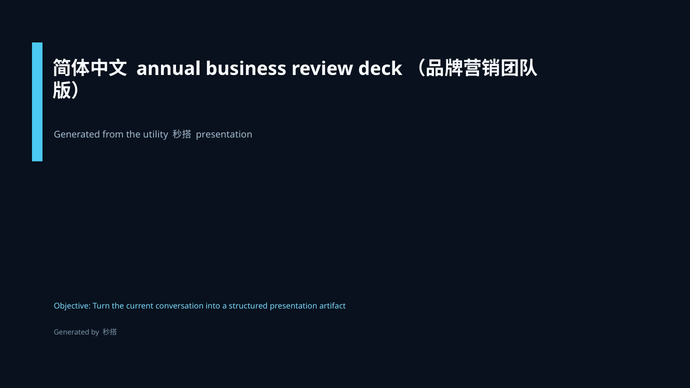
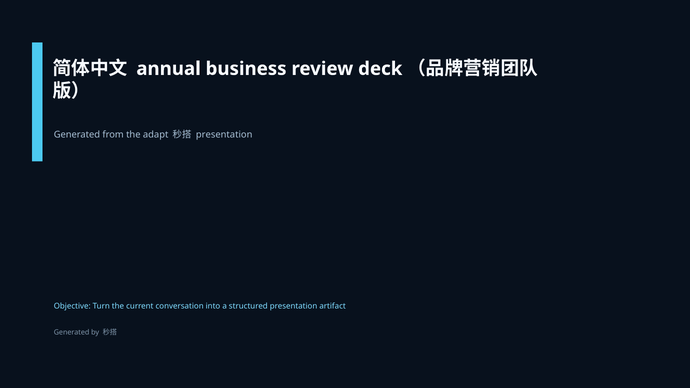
utility: utility -> adapt (156, 135)
